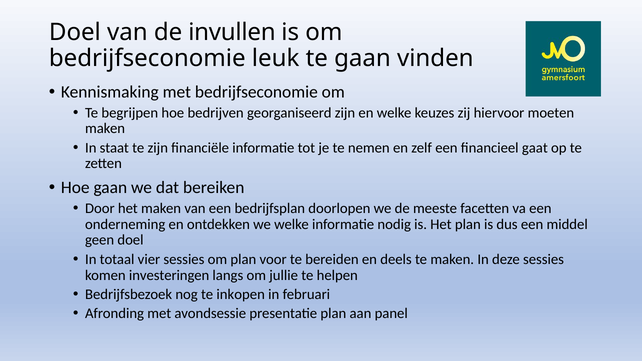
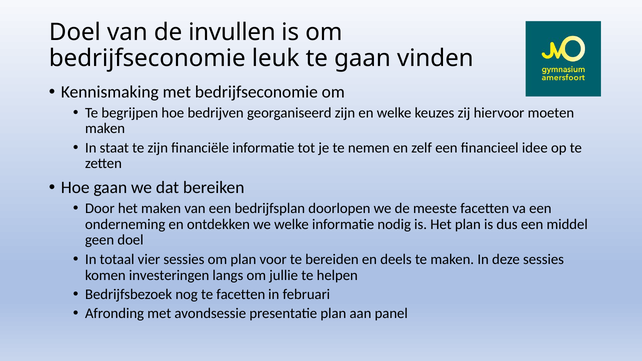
gaat: gaat -> idee (535, 148)
te inkopen: inkopen -> facetten (241, 294)
